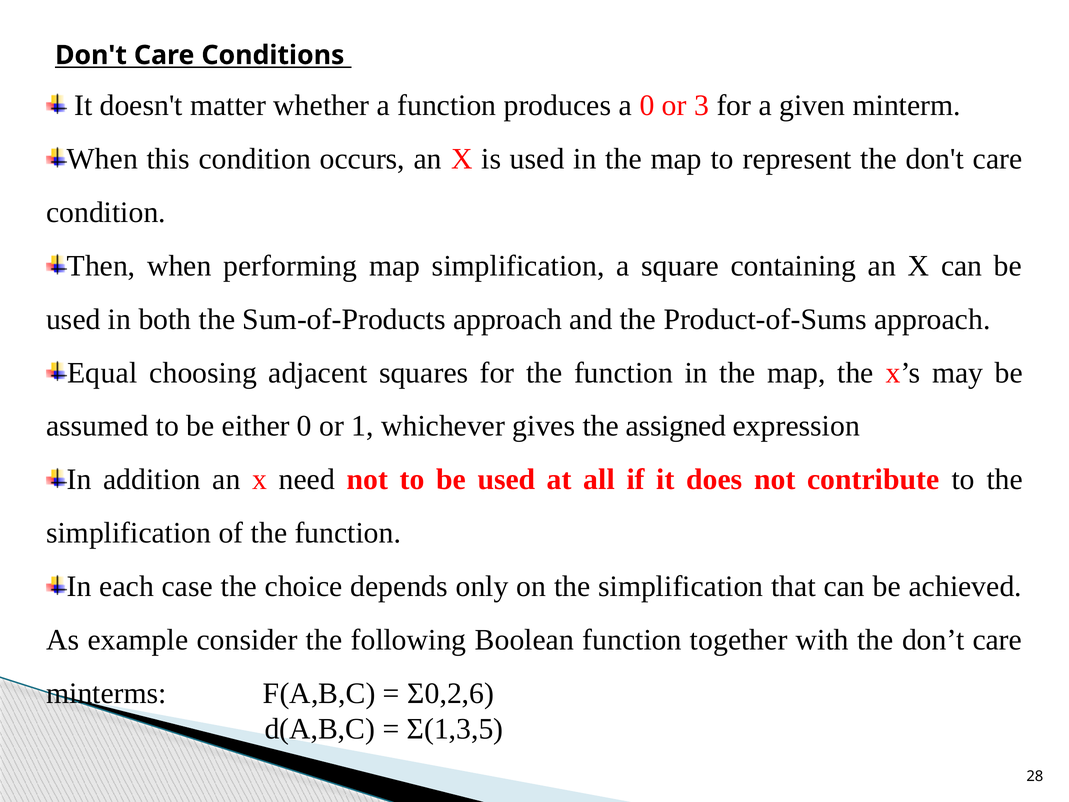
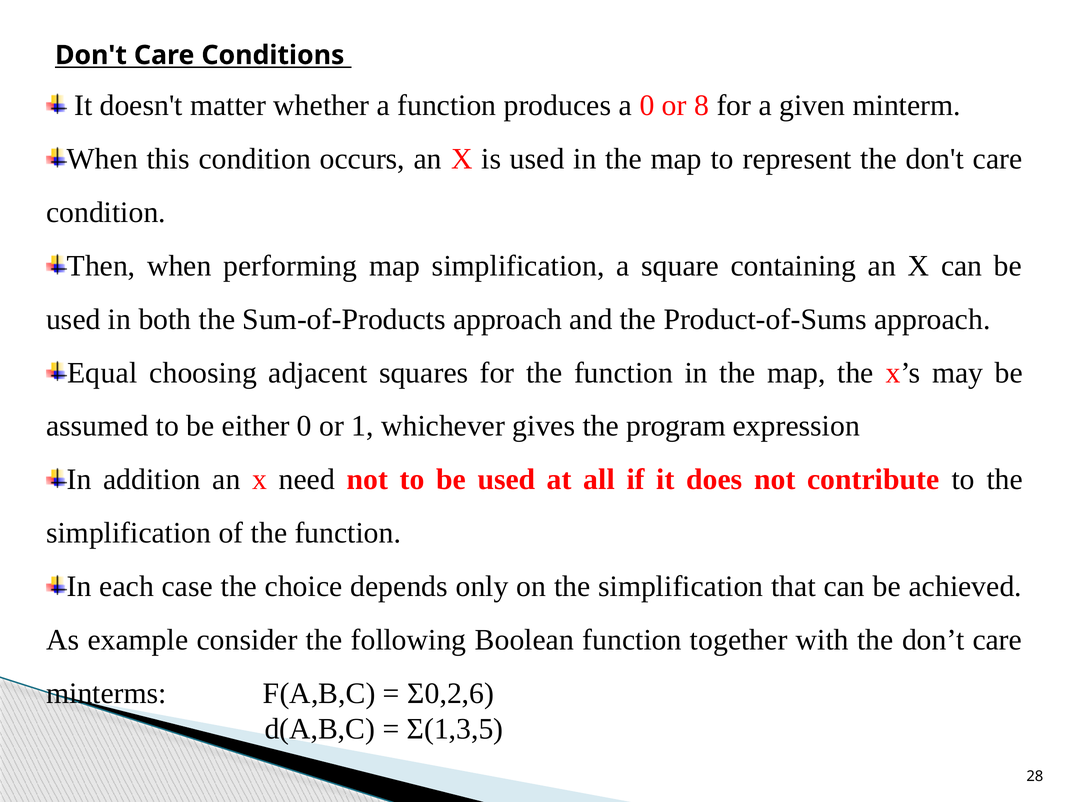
3: 3 -> 8 (702, 105)
assigned: assigned -> program (676, 426)
